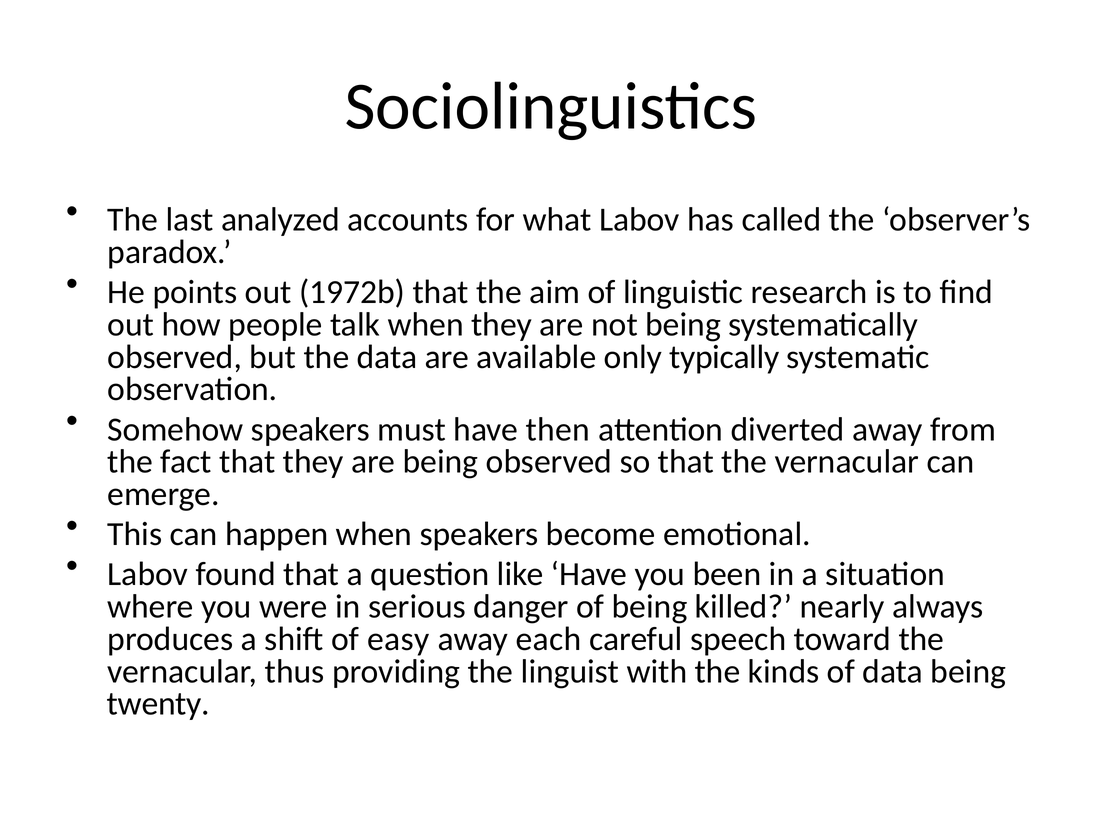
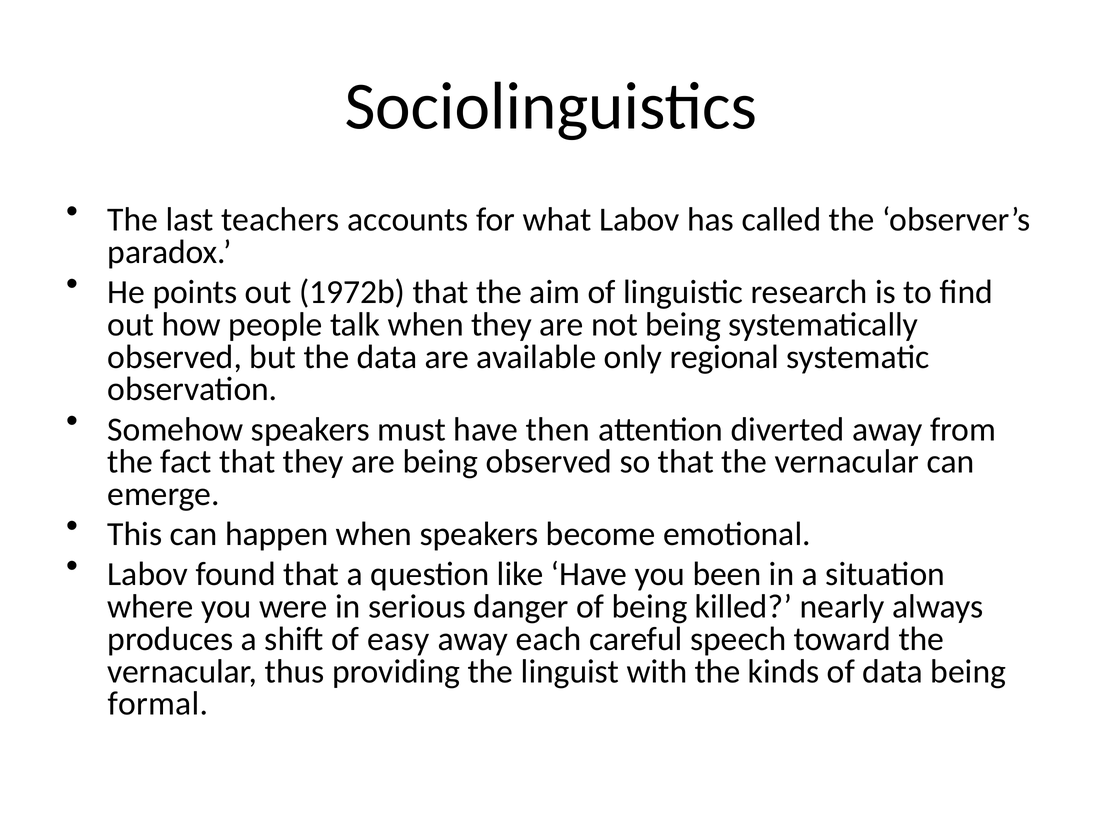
analyzed: analyzed -> teachers (280, 220)
typically: typically -> regional (724, 357)
twenty: twenty -> formal (158, 703)
